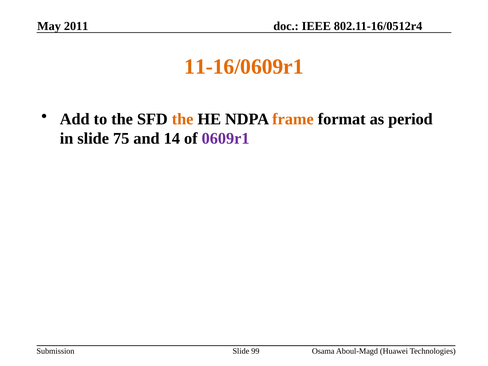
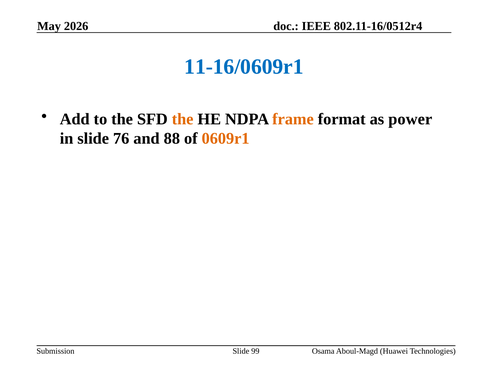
2011: 2011 -> 2026 (76, 26)
11-16/0609r1 colour: orange -> blue (244, 67)
period: period -> power (410, 119)
75: 75 -> 76 (121, 139)
14: 14 -> 88 (172, 139)
0609r1 colour: purple -> orange (226, 139)
